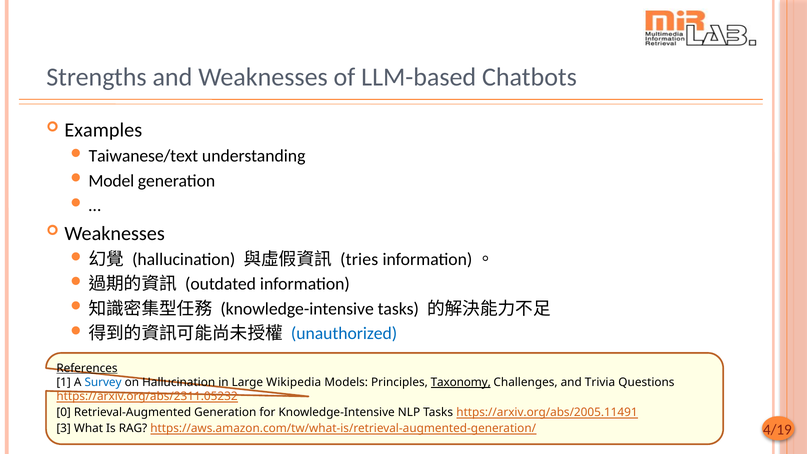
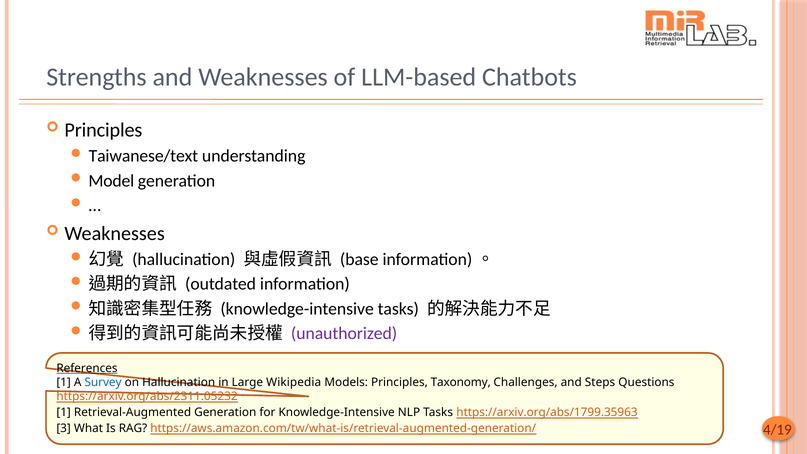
Examples: Examples -> Principles (103, 130)
tries: tries -> base (359, 259)
unauthorized colour: blue -> purple (344, 334)
Taxonomy underline: present -> none (461, 382)
Trivia: Trivia -> Steps (600, 382)
0: 0 -> 1 (64, 412)
https://arxiv.org/abs/2005.11491: https://arxiv.org/abs/2005.11491 -> https://arxiv.org/abs/1799.35963 (547, 412)
